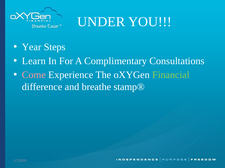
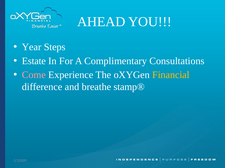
UNDER: UNDER -> AHEAD (101, 22)
Learn: Learn -> Estate (34, 61)
Financial colour: light green -> yellow (171, 75)
